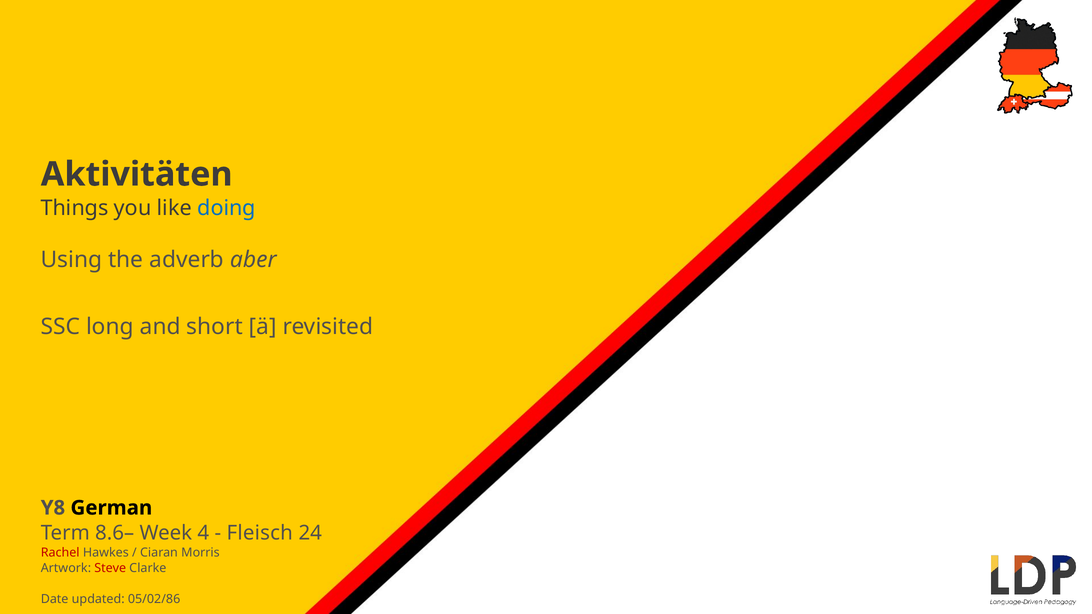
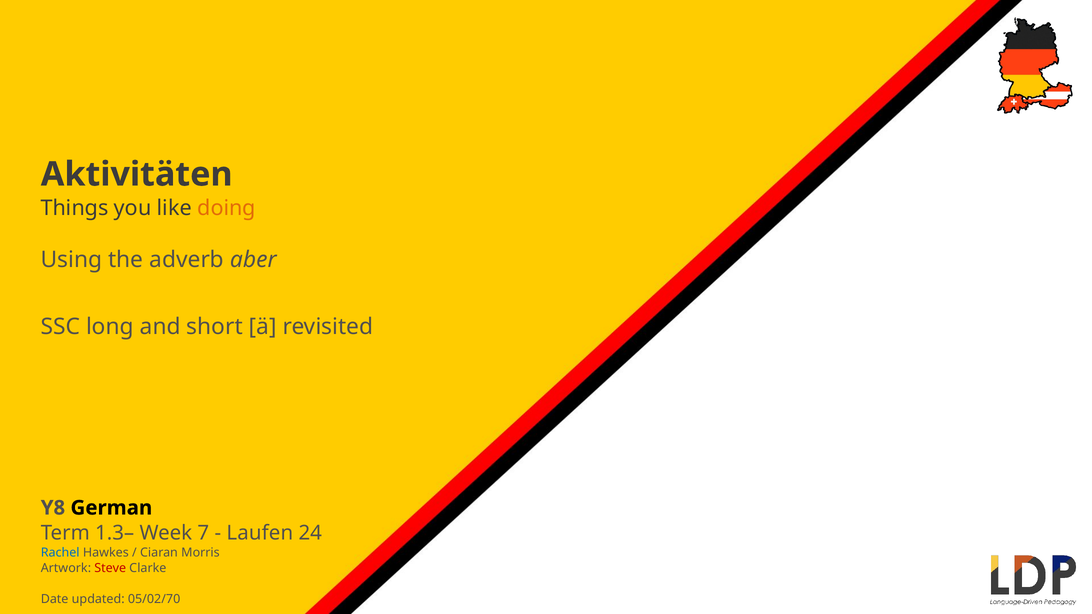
doing colour: blue -> orange (227, 208)
8.6–: 8.6– -> 1.3– (115, 533)
4: 4 -> 7 (203, 533)
Fleisch: Fleisch -> Laufen (260, 533)
Rachel colour: red -> blue (60, 553)
05/02/86: 05/02/86 -> 05/02/70 (154, 599)
